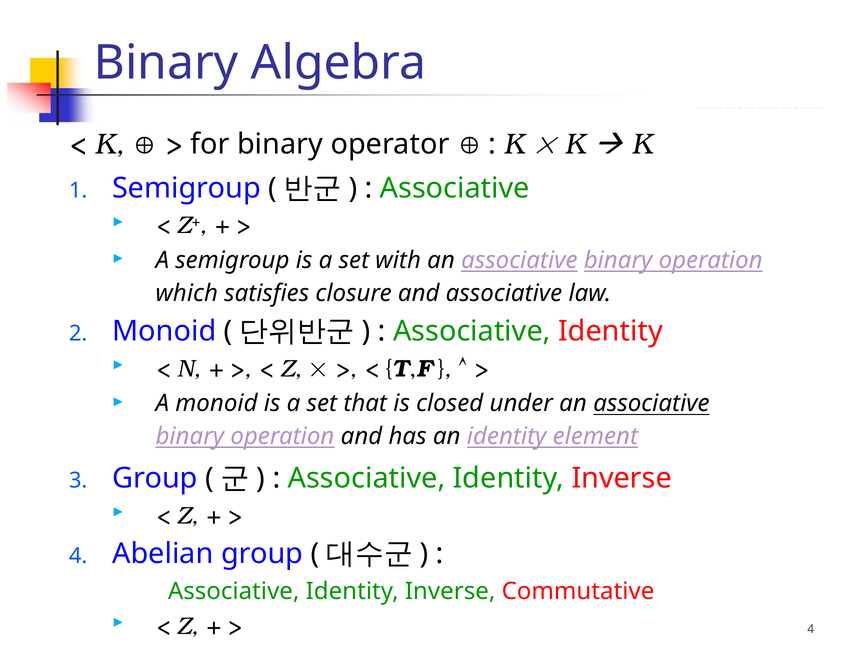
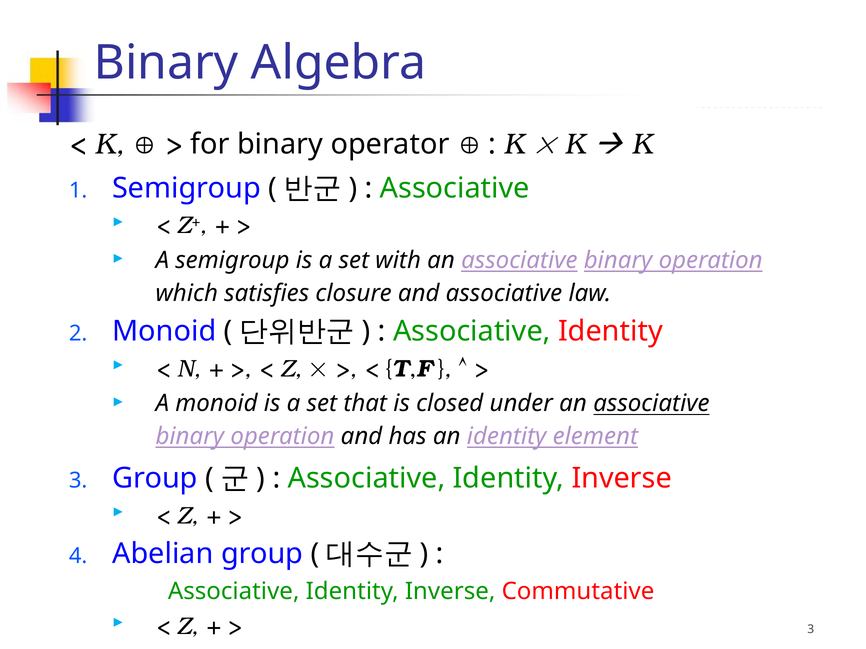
4: 4 -> 3 (811, 630)
